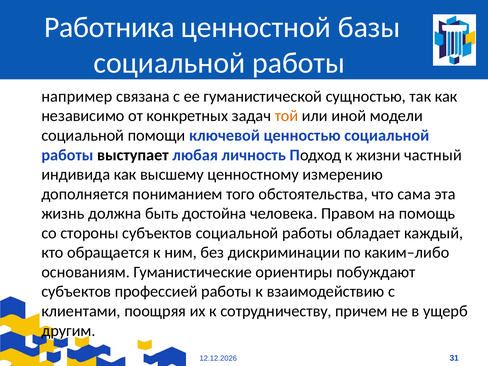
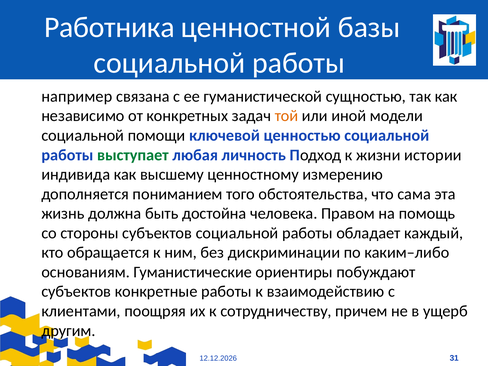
выступает colour: black -> green (133, 155)
частный: частный -> истории (433, 155)
профессией: профессией -> конкретные (156, 292)
